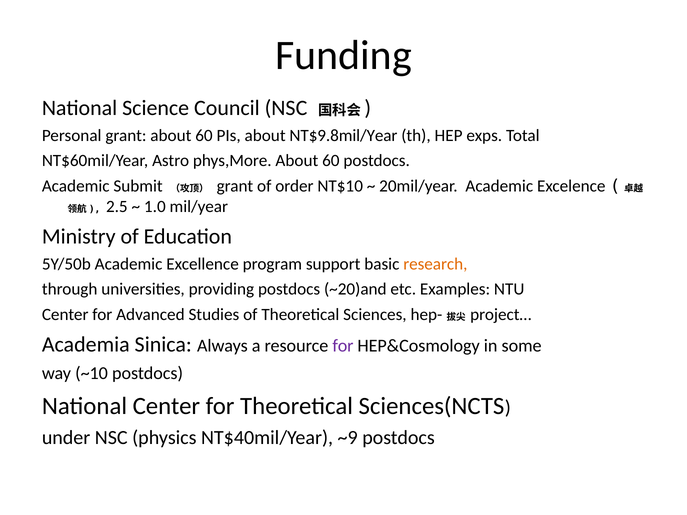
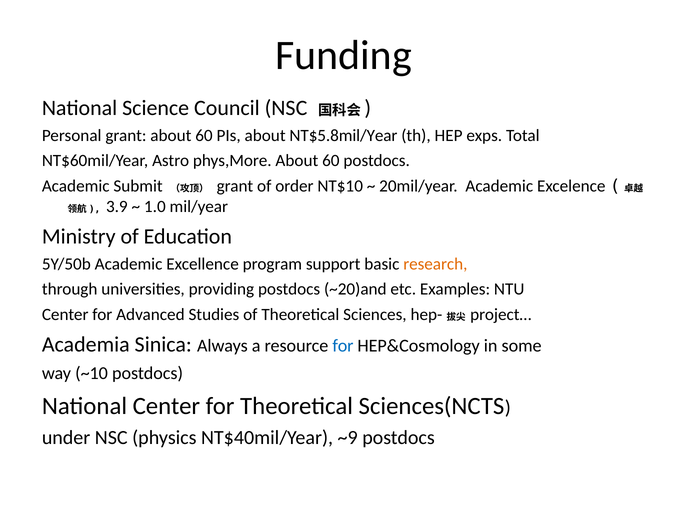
NT$9.8mil/Year: NT$9.8mil/Year -> NT$5.8mil/Year (343, 136)
2.5: 2.5 -> 3.9 (117, 207)
for colour: purple -> blue (343, 346)
